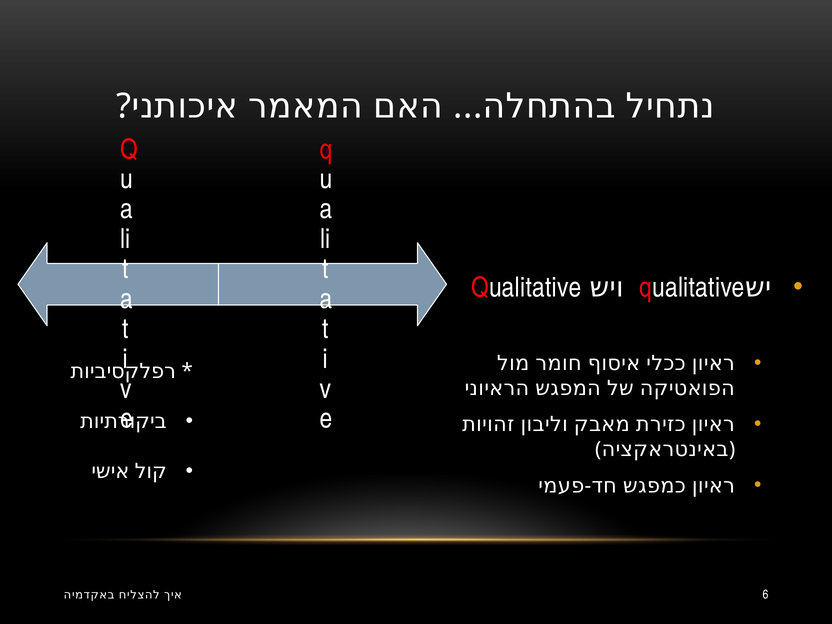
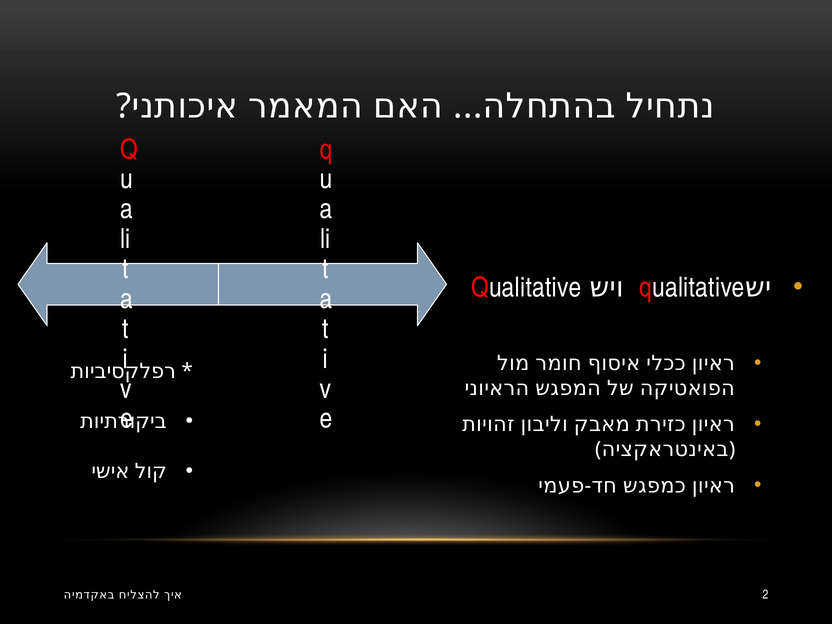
6: 6 -> 2 (765, 595)
